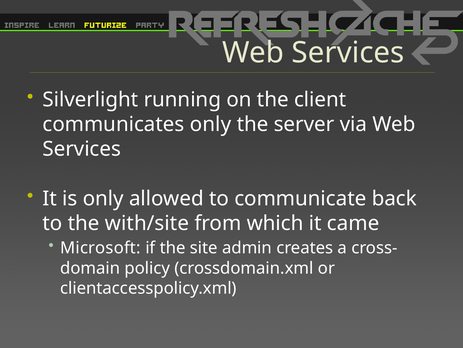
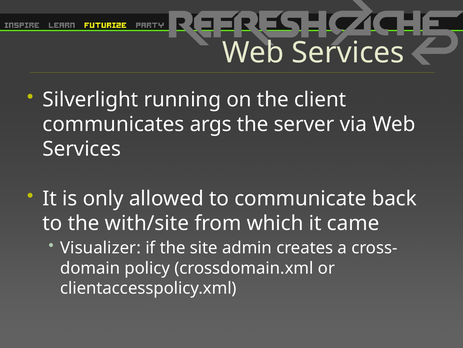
communicates only: only -> args (211, 124)
Microsoft: Microsoft -> Visualizer (100, 248)
